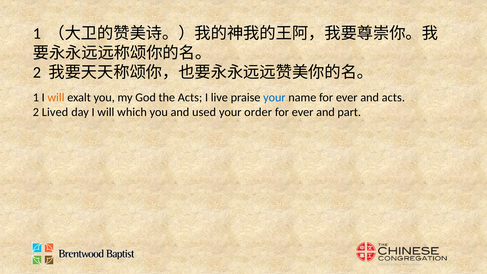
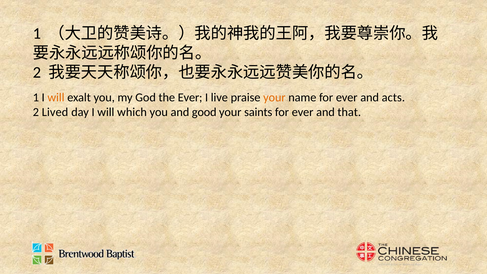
the Acts: Acts -> Ever (190, 97)
your colour: blue -> orange (274, 97)
used: used -> good (204, 112)
order: order -> saints (258, 112)
part: part -> that (349, 112)
